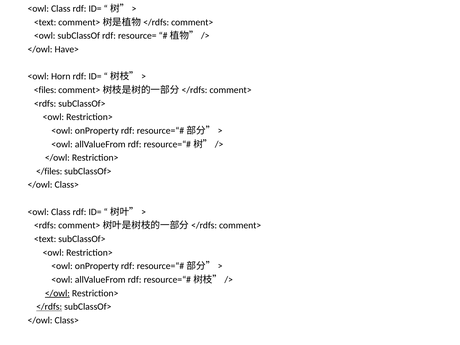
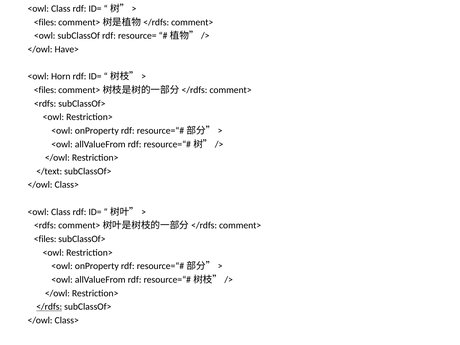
<text: <text -> <files (45, 22)
</files: </files -> </text (49, 171)
<text: <text -> <files (45, 239)
</owl underline: present -> none (57, 293)
